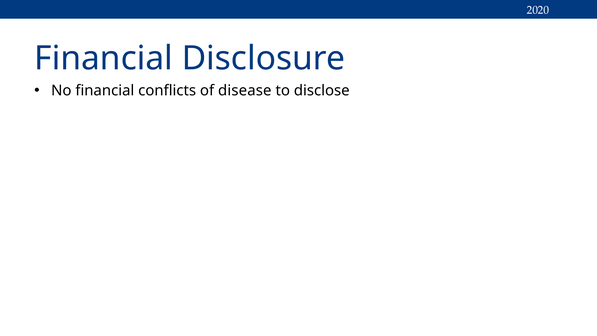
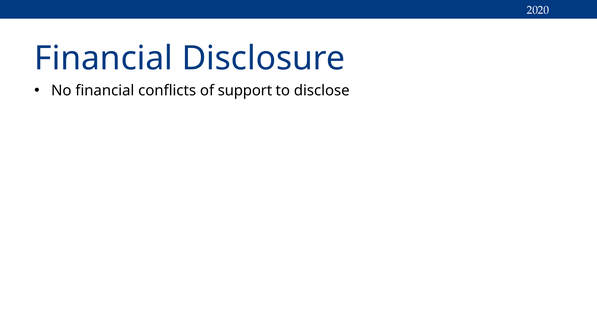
disease: disease -> support (245, 91)
